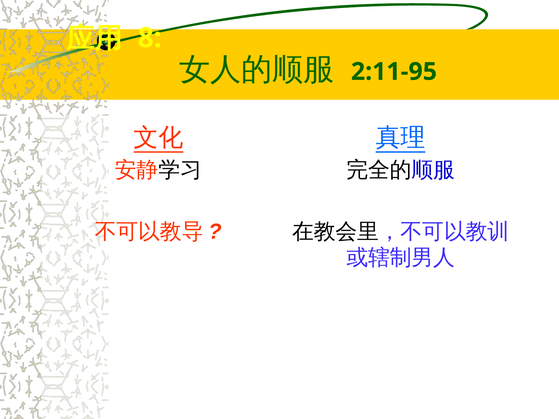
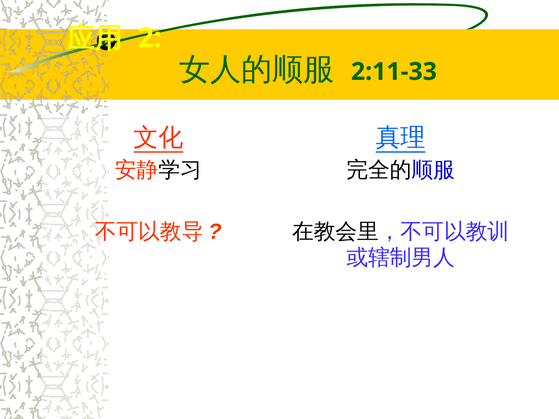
8: 8 -> 2 (150, 38)
2:11-95: 2:11-95 -> 2:11-33 (394, 72)
